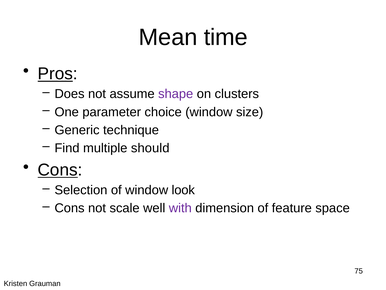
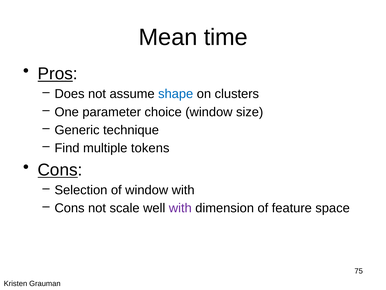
shape colour: purple -> blue (176, 94)
should: should -> tokens (150, 148)
window look: look -> with (183, 190)
